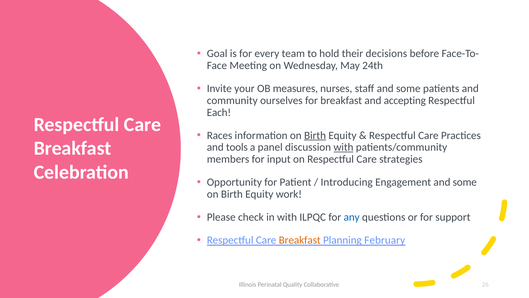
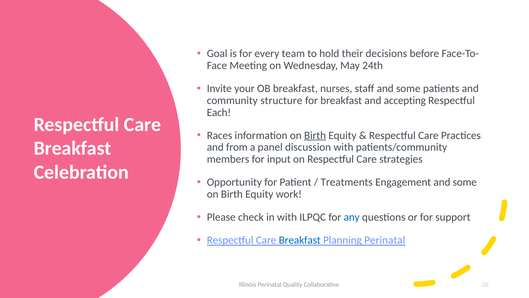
OB measures: measures -> breakfast (295, 88)
ourselves: ourselves -> structure (281, 100)
tools: tools -> from (237, 147)
with underline: present -> none (343, 147)
Introducing: Introducing -> Treatments (347, 182)
Breakfast colour: orange -> blue (300, 240)
Planning February: February -> Perinatal (385, 240)
